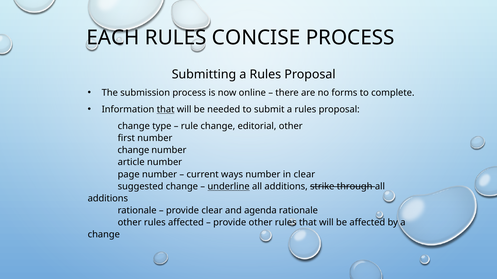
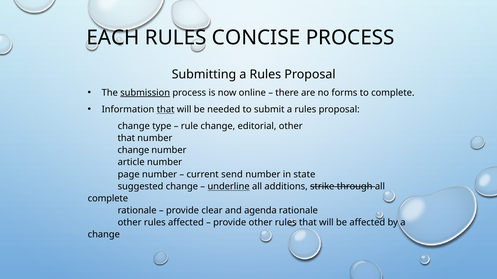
submission underline: none -> present (145, 93)
first: first -> that (126, 138)
ways: ways -> send (232, 175)
in clear: clear -> state (304, 175)
additions: additions -> complete (108, 199)
